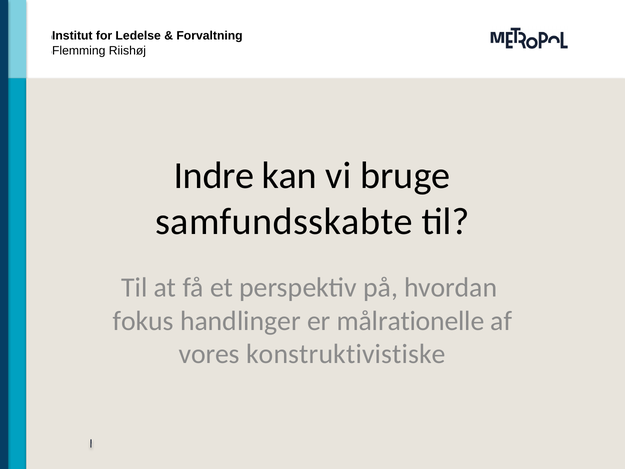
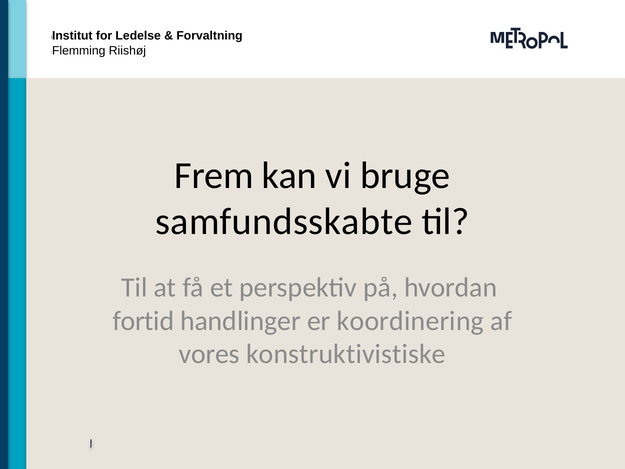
Indre: Indre -> Frem (214, 176)
fokus: fokus -> fortid (143, 321)
målrationelle: målrationelle -> koordinering (410, 321)
